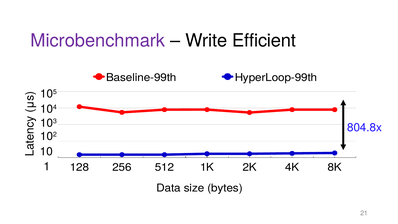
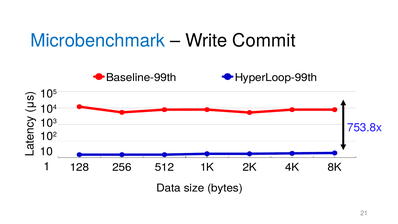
Microbenchmark colour: purple -> blue (98, 41)
Efficient: Efficient -> Commit (264, 41)
804.8x: 804.8x -> 753.8x (365, 128)
